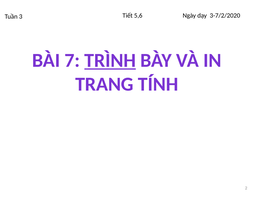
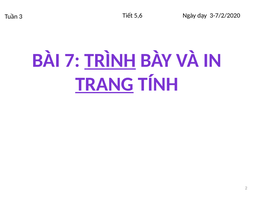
TRANG underline: none -> present (104, 84)
